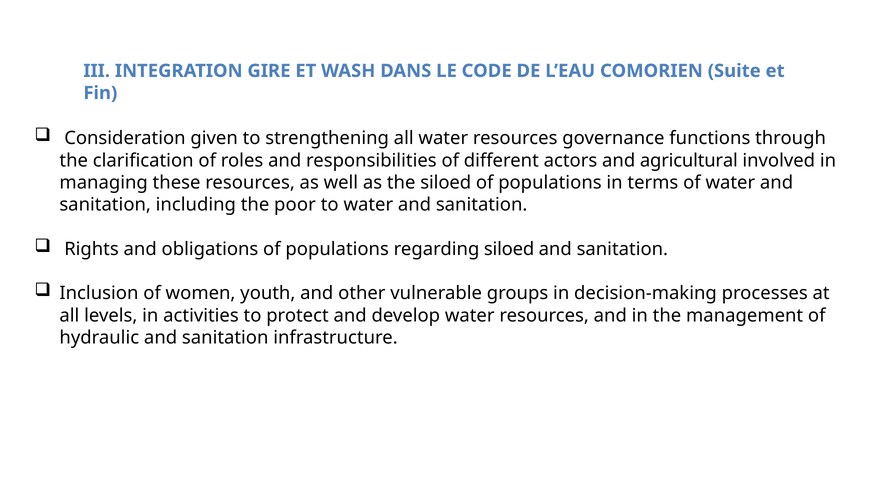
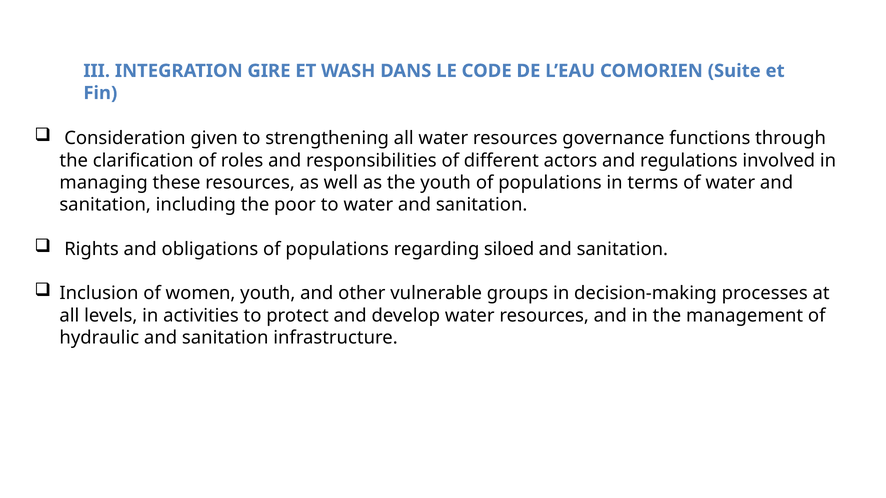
agricultural: agricultural -> regulations (689, 161)
the siloed: siloed -> youth (446, 183)
